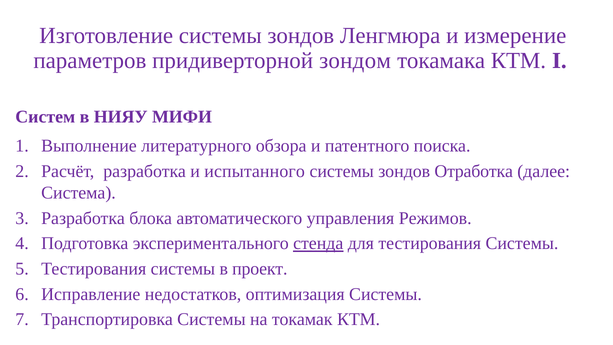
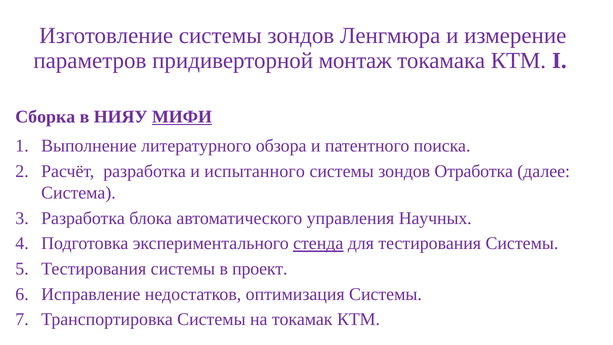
зондом: зондом -> монтаж (355, 61)
Систем: Систем -> Сборка (45, 117)
МИФИ underline: none -> present (182, 117)
Режимов: Режимов -> Научных (435, 218)
